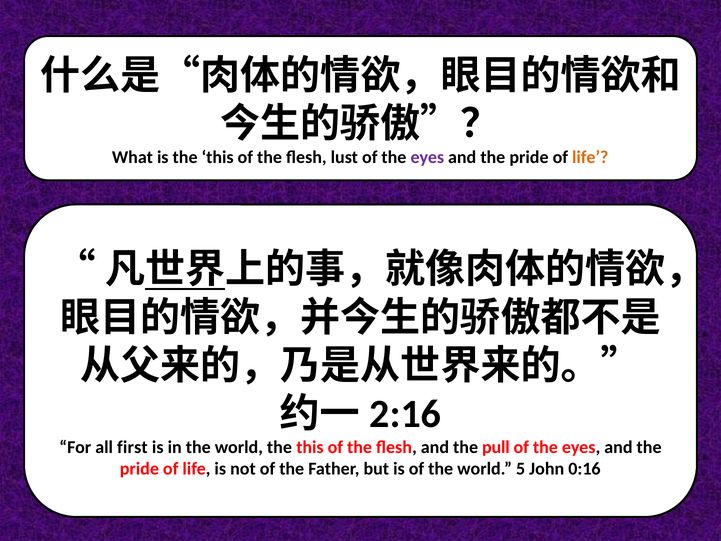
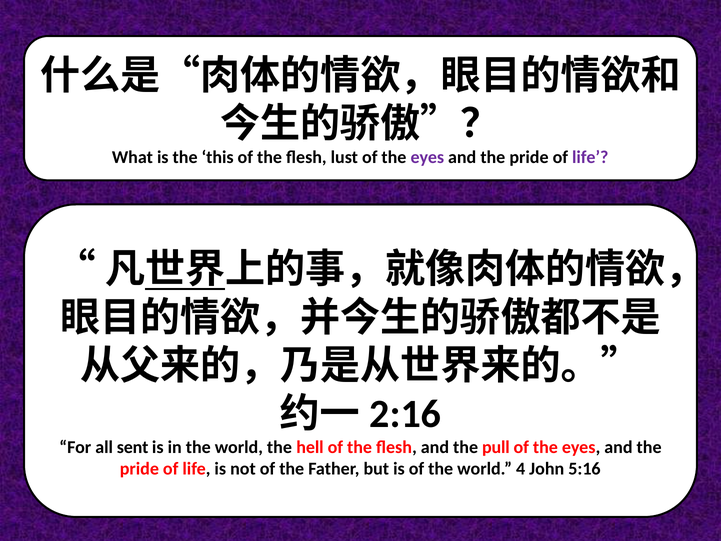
life colour: orange -> purple (590, 157)
first: first -> sent (133, 447)
world the this: this -> hell (310, 447)
5: 5 -> 4 (521, 469)
0:16: 0:16 -> 5:16 (584, 469)
